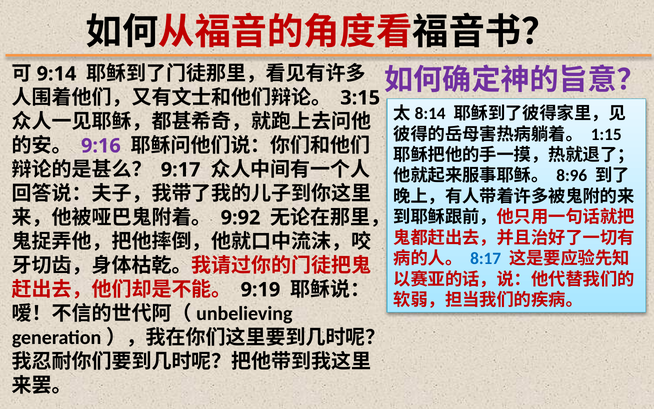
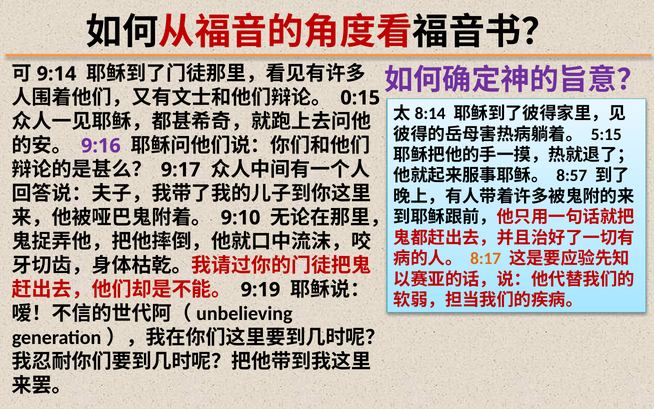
3:15: 3:15 -> 0:15 (360, 98)
1:15: 1:15 -> 5:15 (606, 134)
8:96: 8:96 -> 8:57 (572, 176)
9:92: 9:92 -> 9:10 (241, 218)
8:17 colour: blue -> orange (486, 258)
